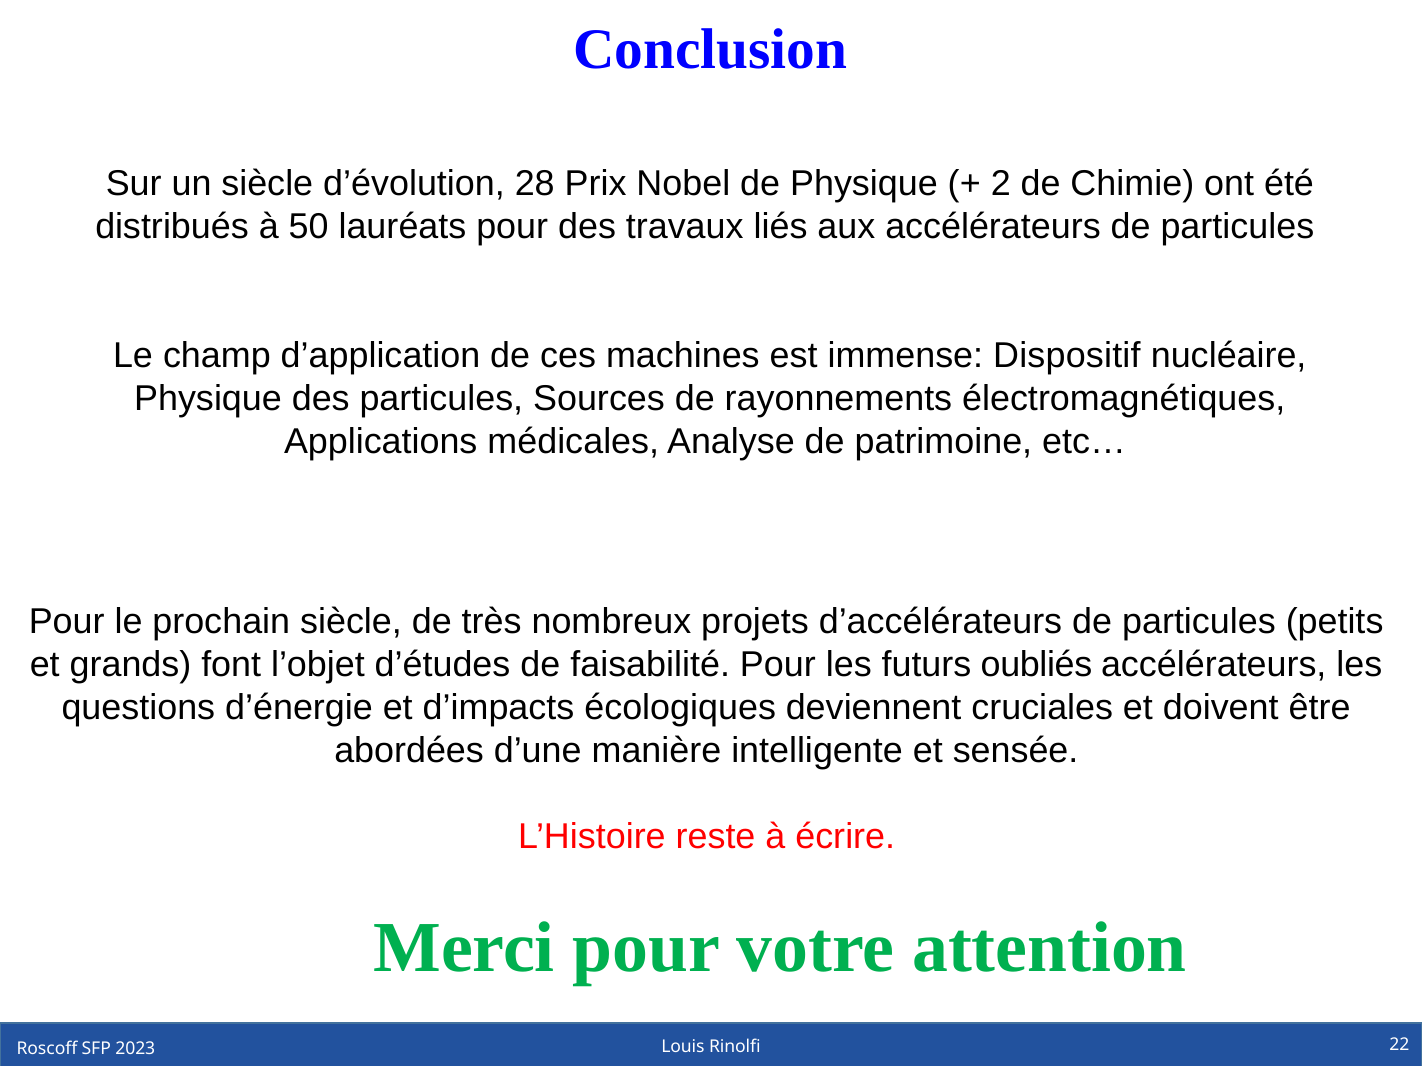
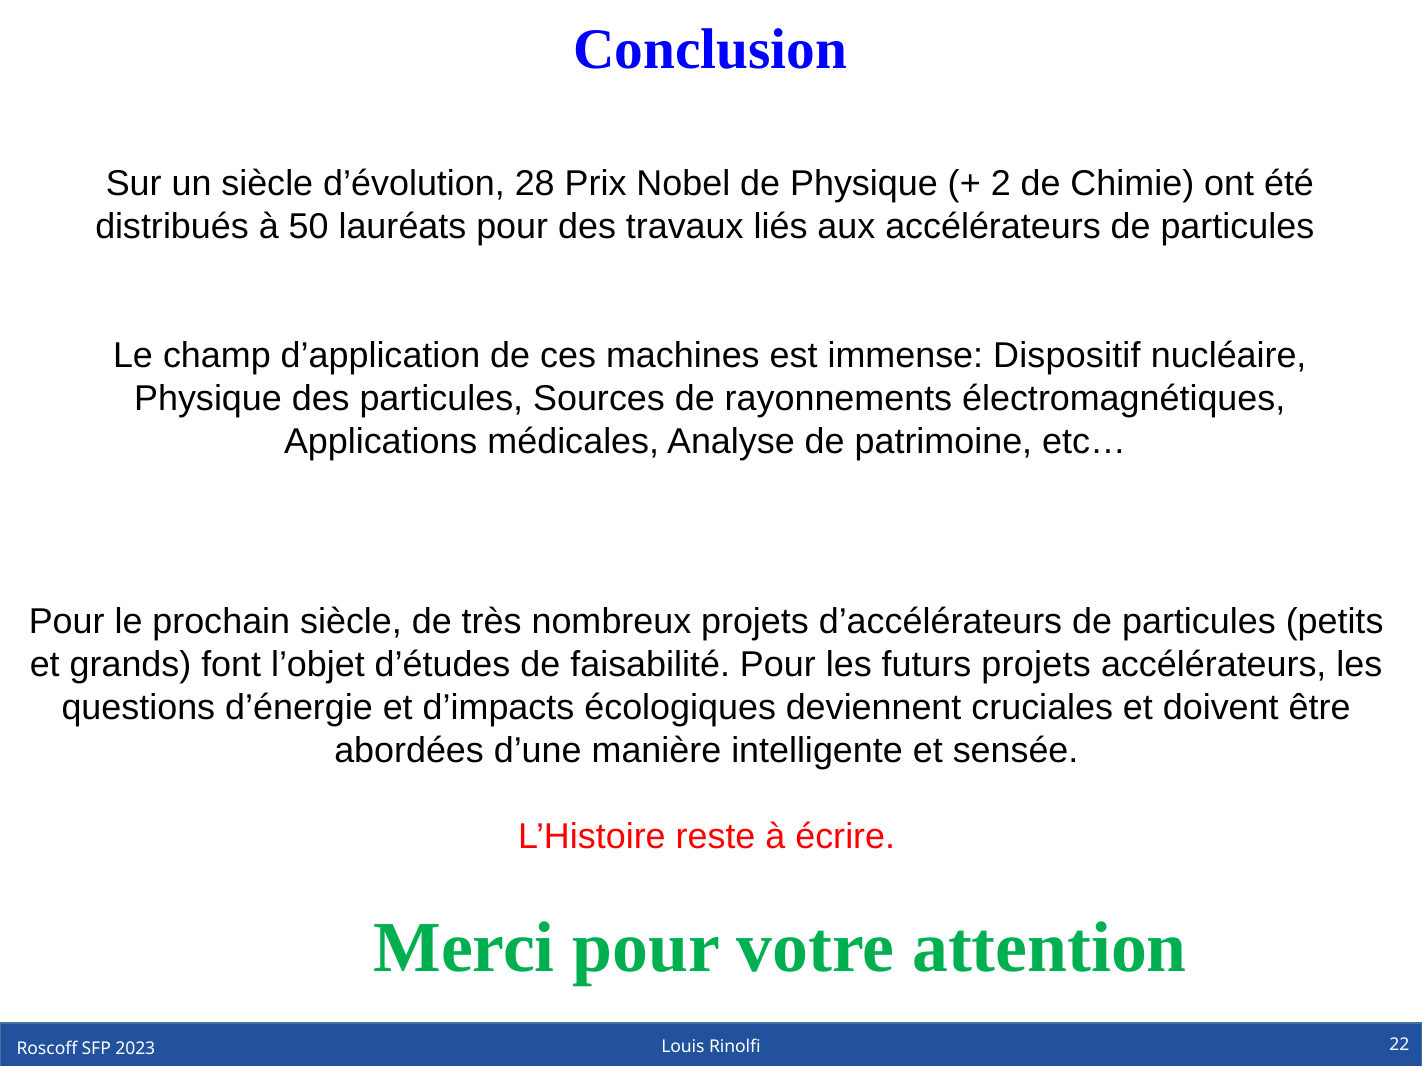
futurs oubliés: oubliés -> projets (1036, 665)
